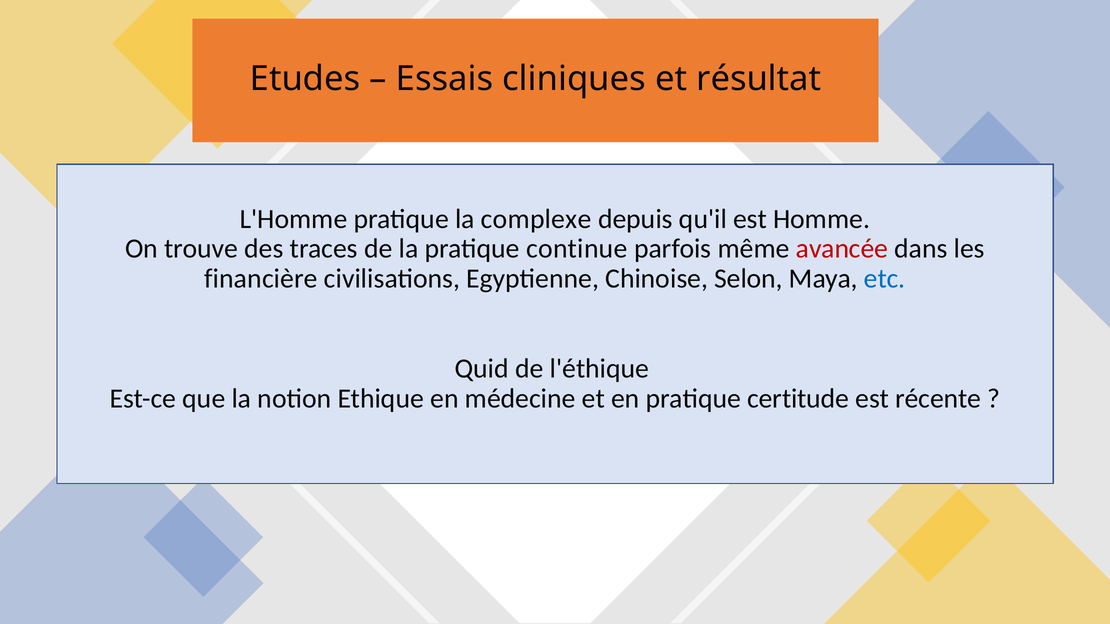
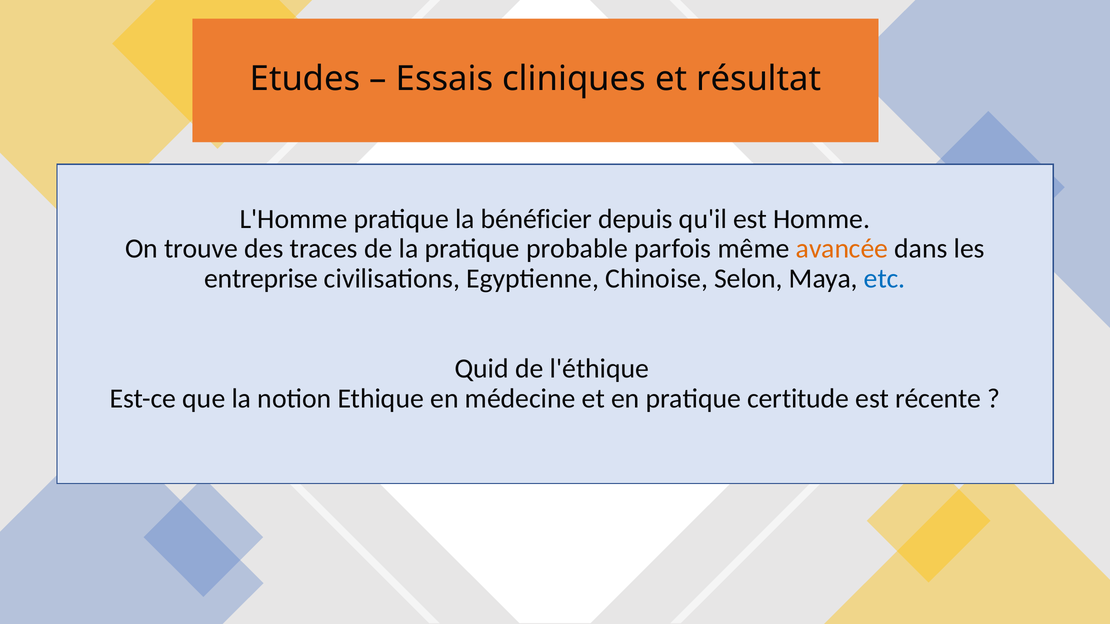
complexe: complexe -> bénéficier (536, 219)
continue: continue -> probable (577, 249)
avancée colour: red -> orange (842, 249)
financière: financière -> entreprise (261, 279)
